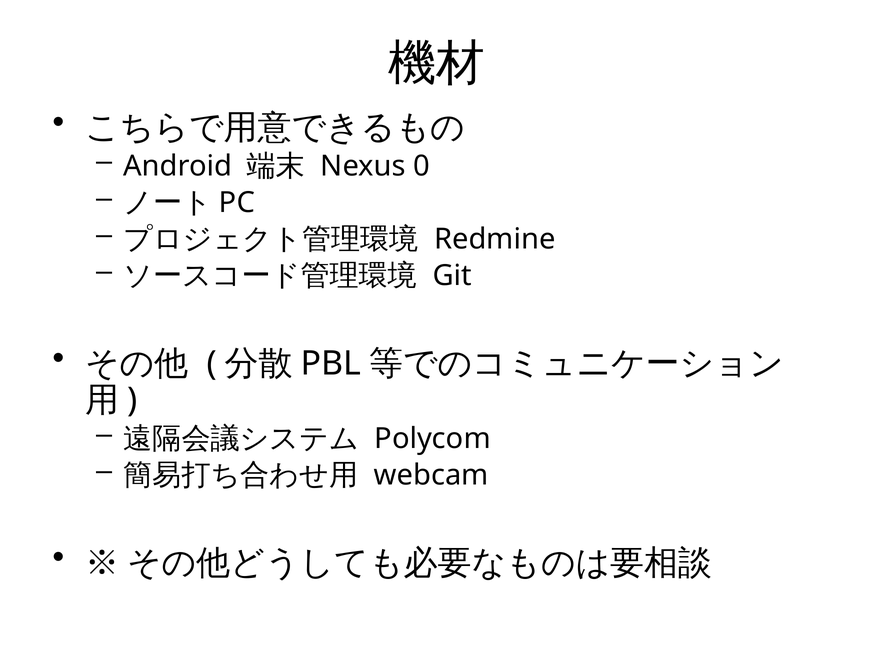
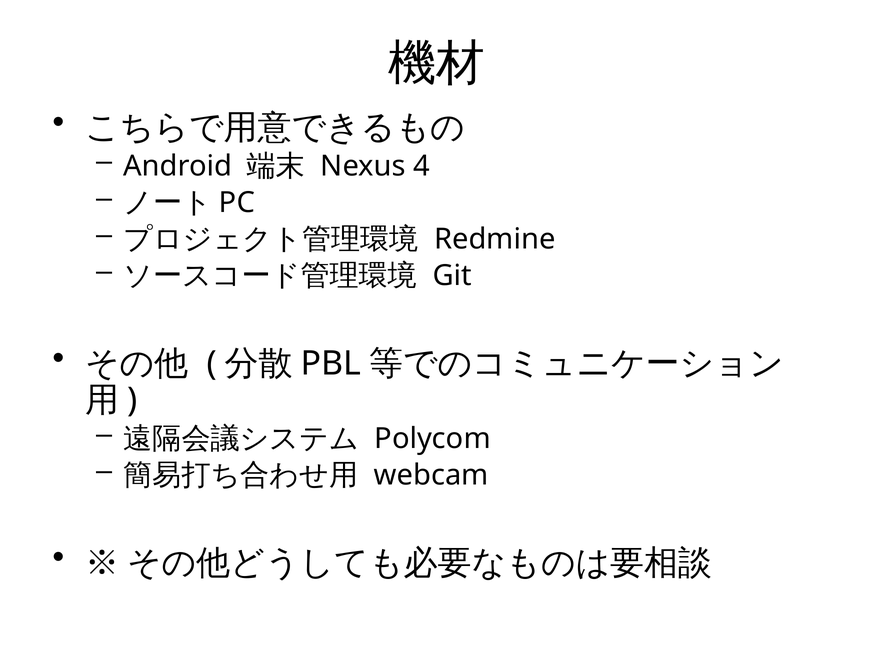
0: 0 -> 4 (422, 166)
